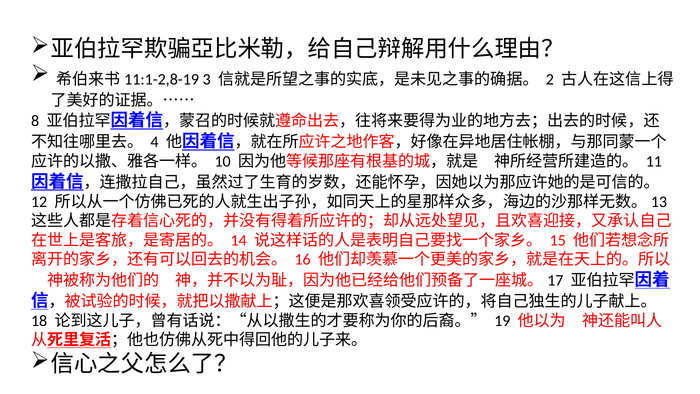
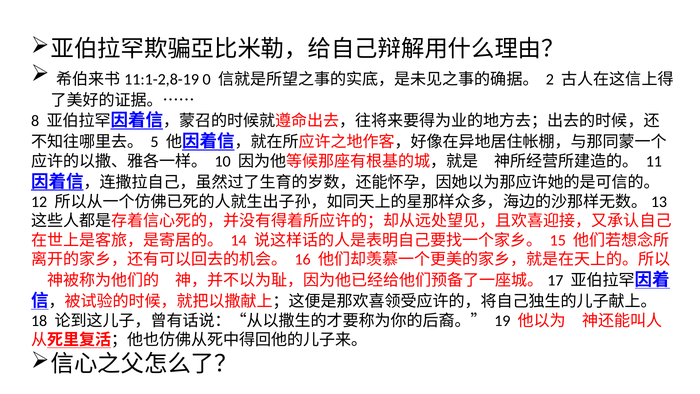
3: 3 -> 0 (207, 79)
4: 4 -> 5 (155, 142)
